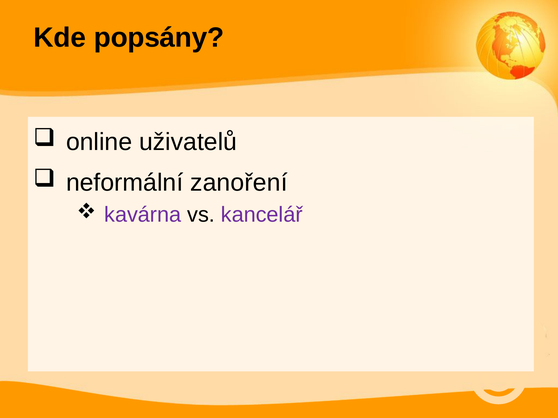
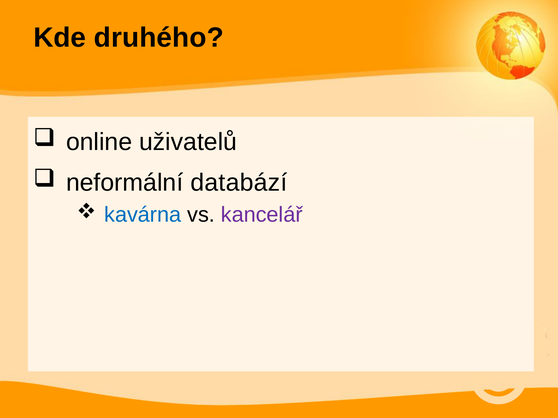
popsány: popsány -> druhého (159, 38)
zanoření: zanoření -> databází (239, 183)
kavárna colour: purple -> blue (143, 215)
